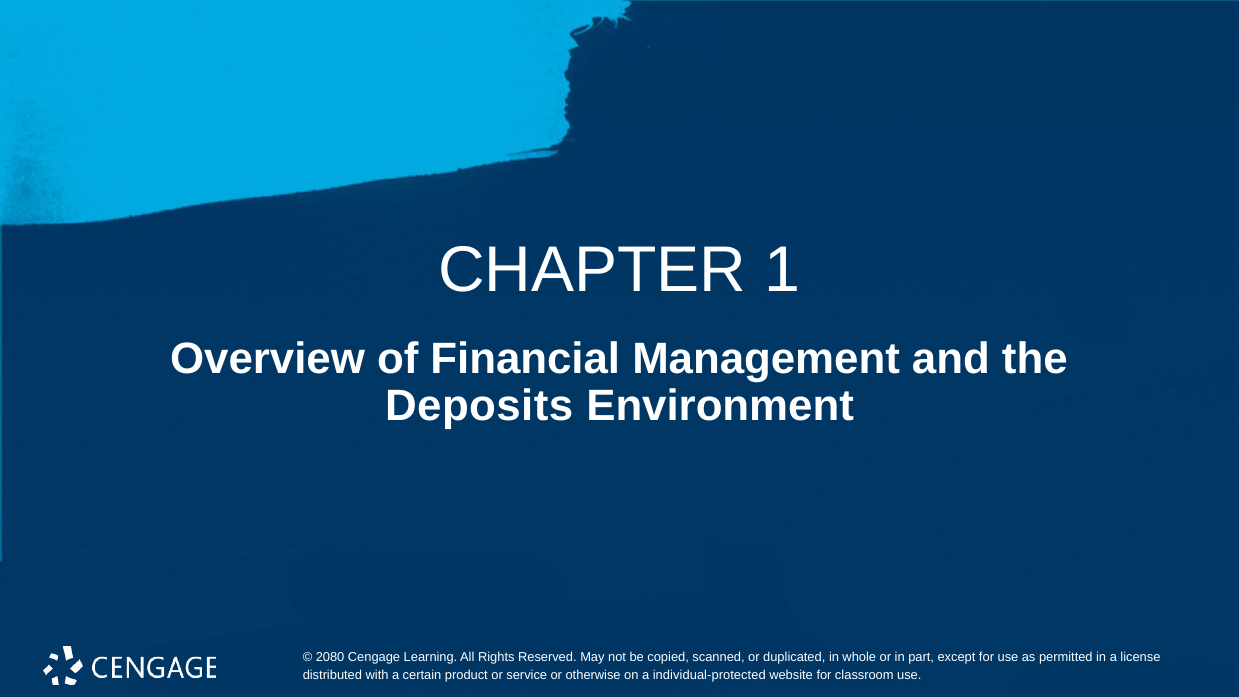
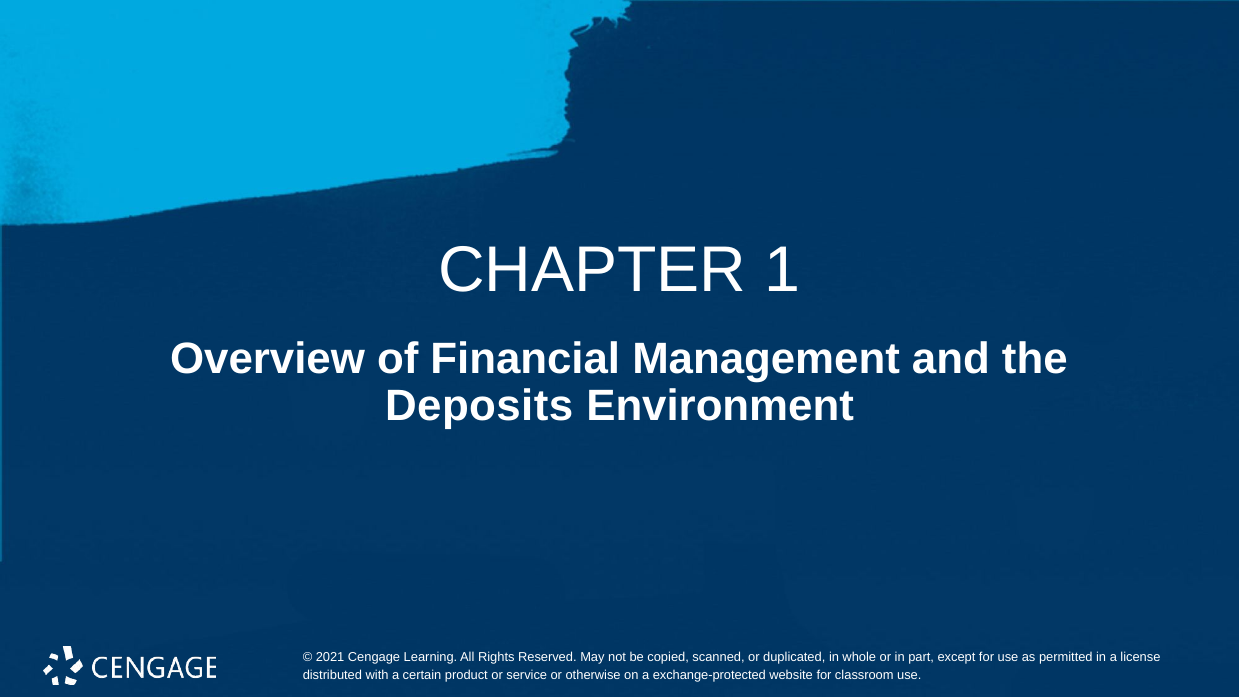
2080: 2080 -> 2021 (330, 657)
individual-protected: individual-protected -> exchange-protected (709, 675)
